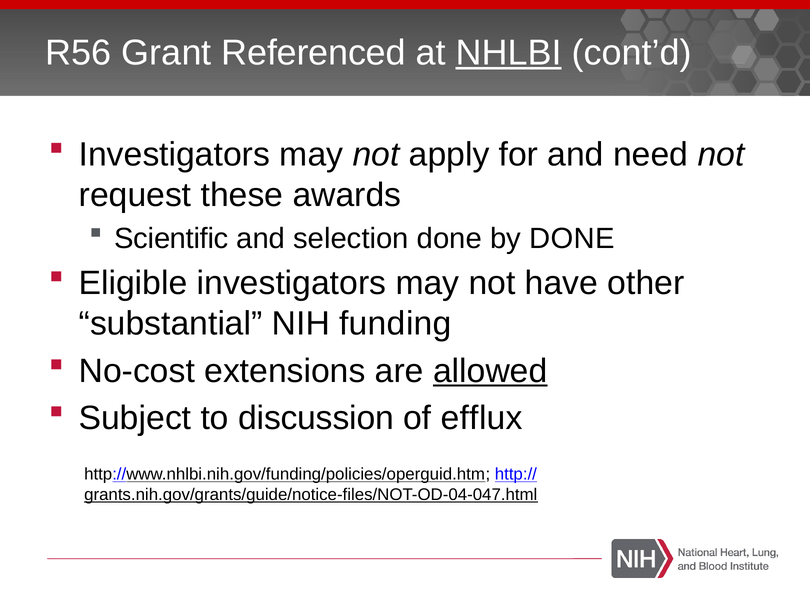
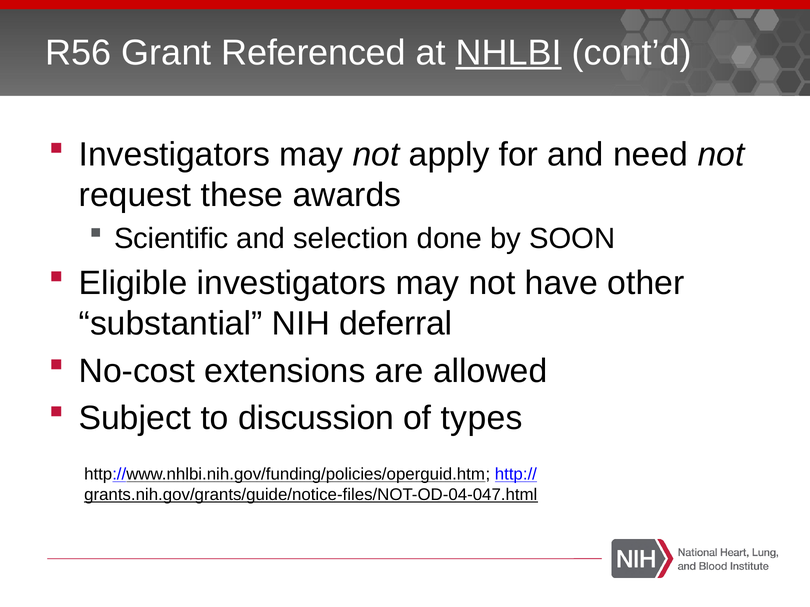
by DONE: DONE -> SOON (572, 239)
funding: funding -> deferral (396, 324)
allowed underline: present -> none (490, 371)
efflux: efflux -> types (482, 418)
